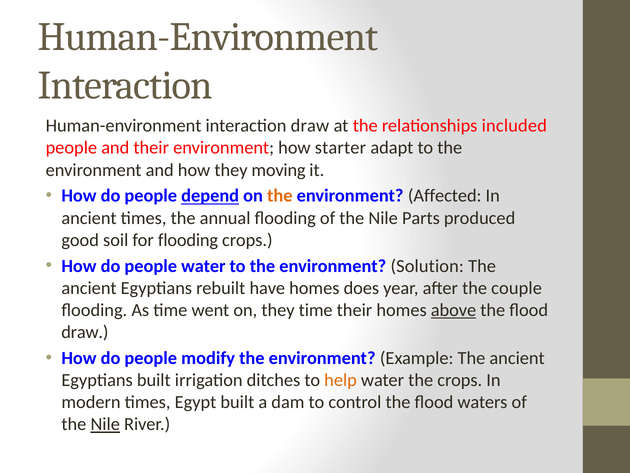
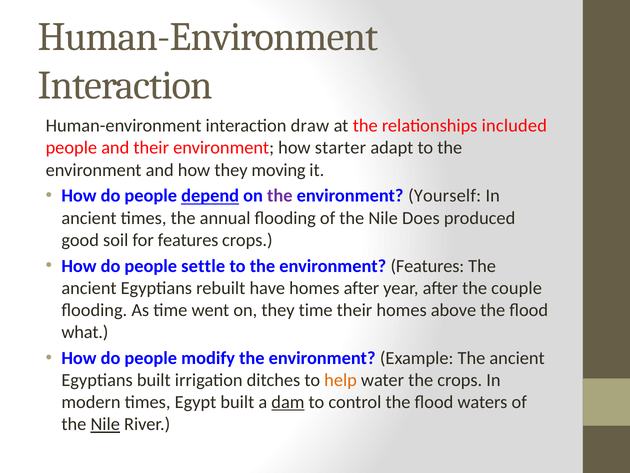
the colour: orange -> purple (280, 196)
Affected: Affected -> Yourself (445, 196)
Parts: Parts -> Does (421, 218)
for flooding: flooding -> features (188, 240)
people water: water -> settle (203, 266)
environment Solution: Solution -> Features (427, 266)
homes does: does -> after (361, 288)
above underline: present -> none (453, 310)
draw: draw -> what (85, 332)
dam underline: none -> present (288, 402)
